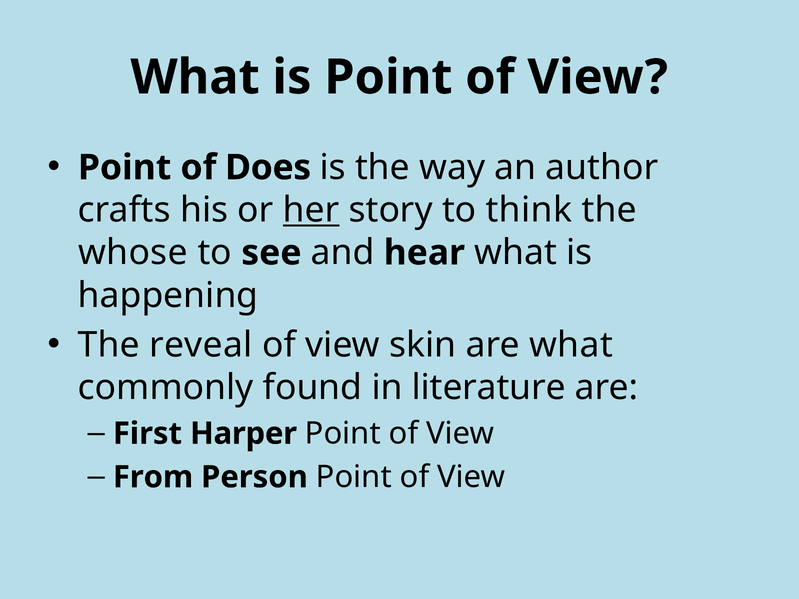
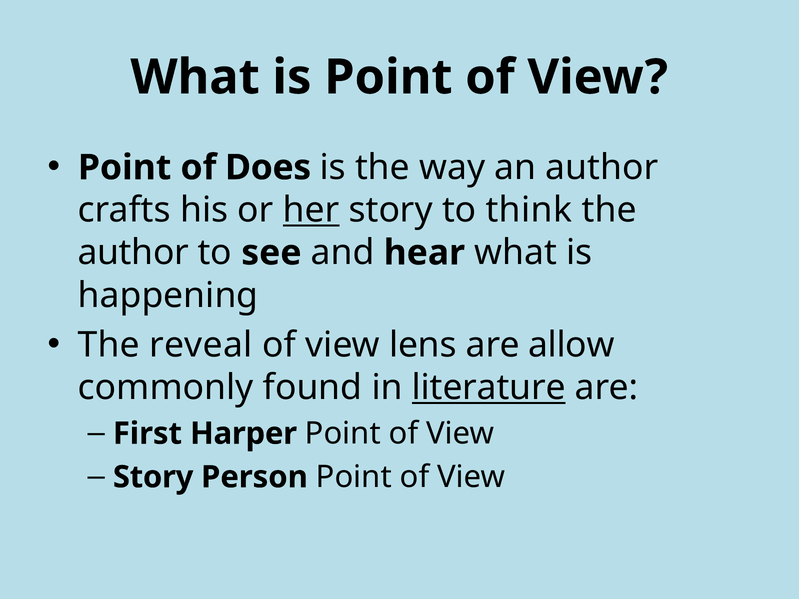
whose: whose -> author (133, 253)
skin: skin -> lens (423, 345)
are what: what -> allow (571, 345)
literature underline: none -> present (489, 388)
From: From -> Story (153, 477)
